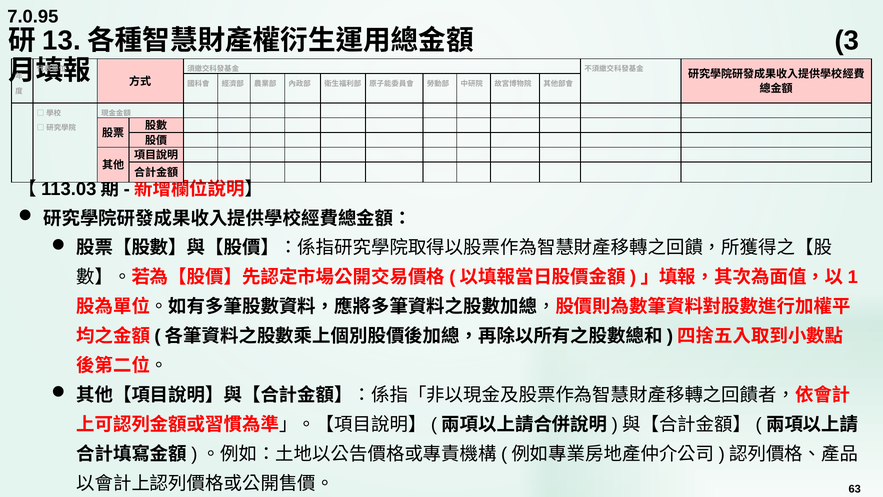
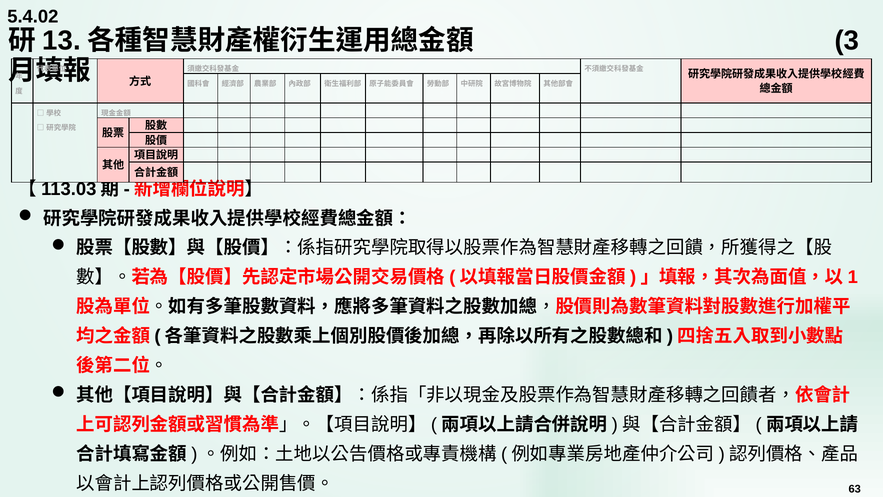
7.0.95: 7.0.95 -> 5.4.02 (33, 16)
